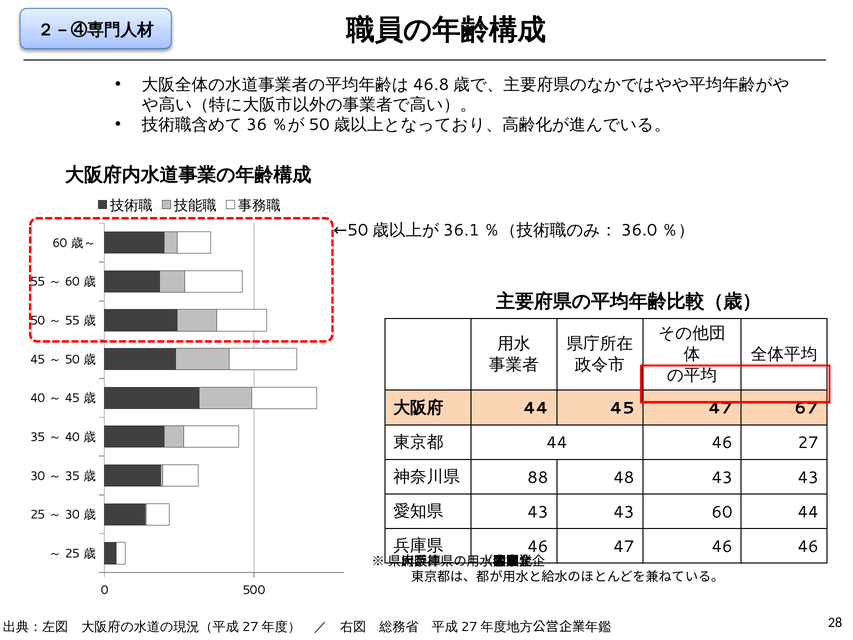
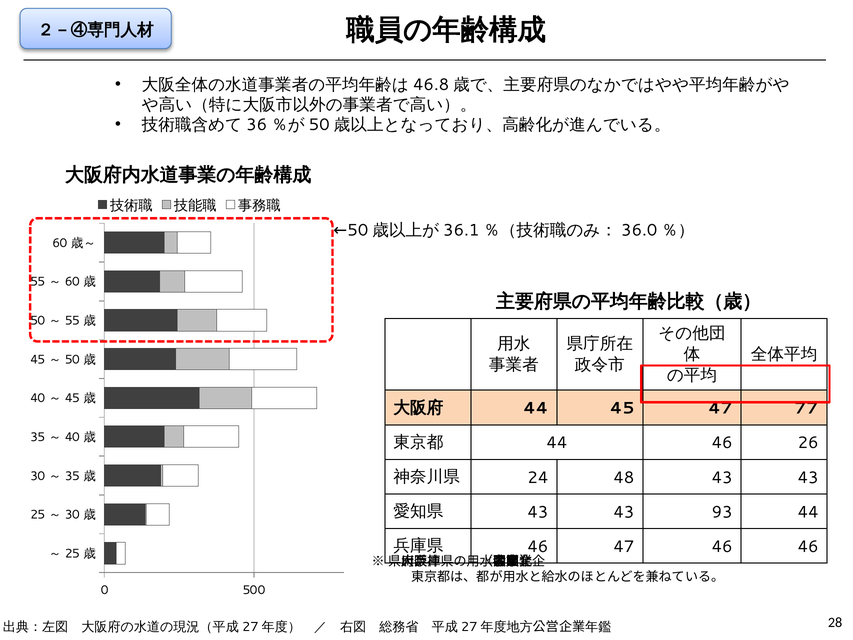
67: 67 -> 77 (806, 408)
27: 27 -> 26 (808, 443)
88: 88 -> 24 (538, 477)
43 60: 60 -> 93 (722, 512)
